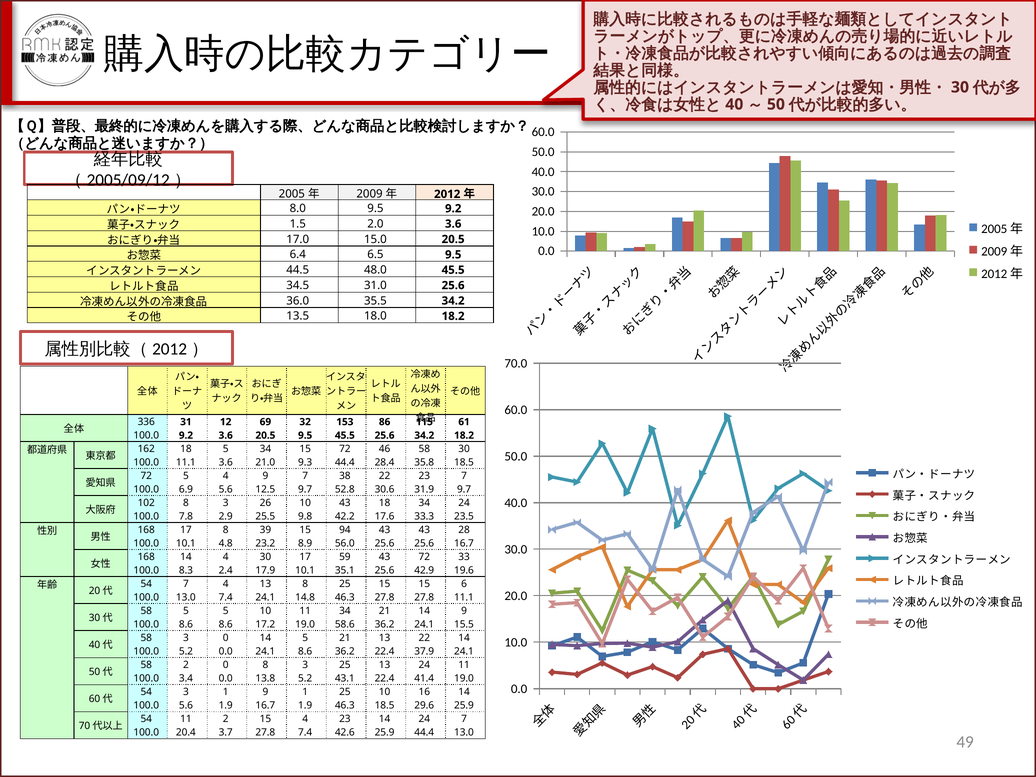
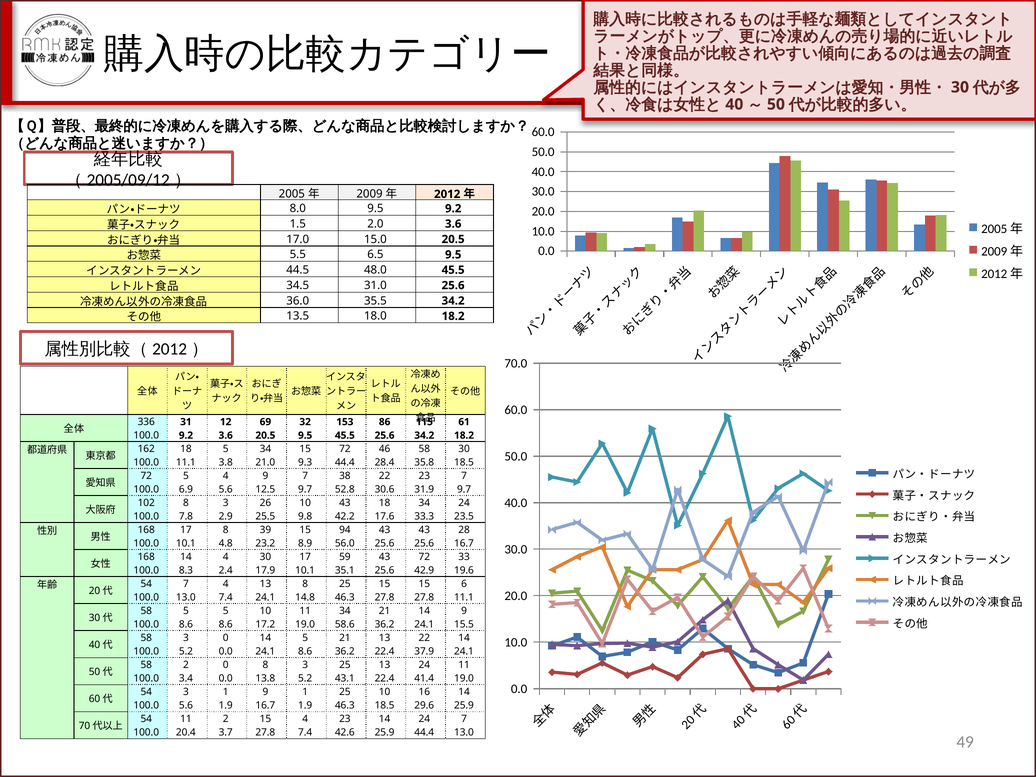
6.4: 6.4 -> 5.5 (298, 255)
11.1 3.6: 3.6 -> 3.8 (226, 462)
